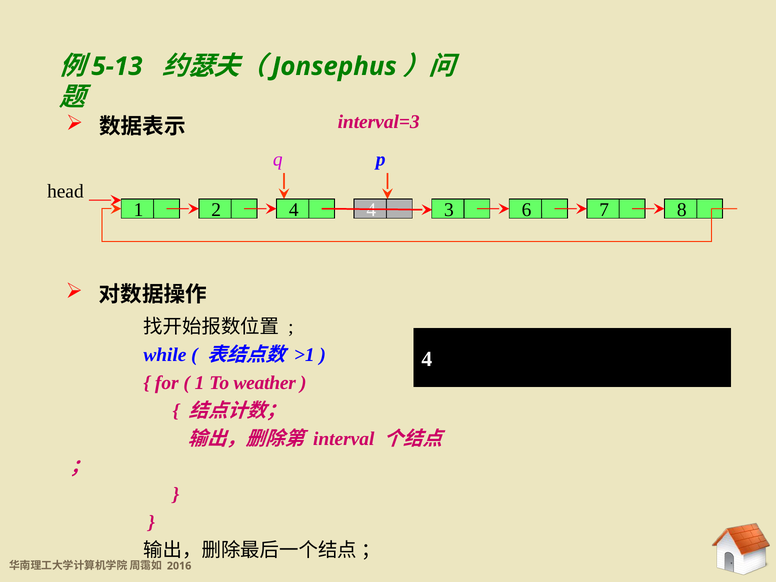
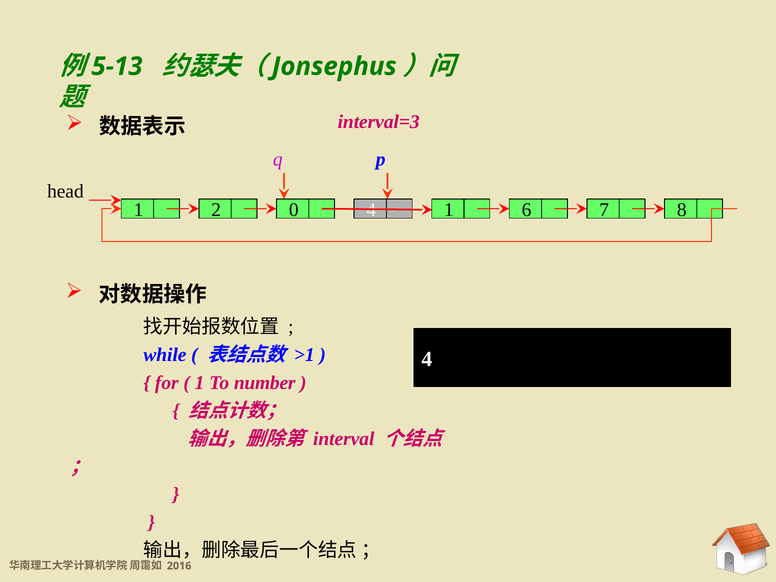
2 4: 4 -> 0 (294, 210)
4 3: 3 -> 1 (449, 210)
weather: weather -> number (265, 383)
